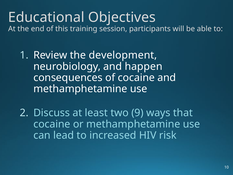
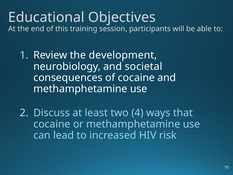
happen: happen -> societal (144, 66)
9: 9 -> 4 (137, 113)
